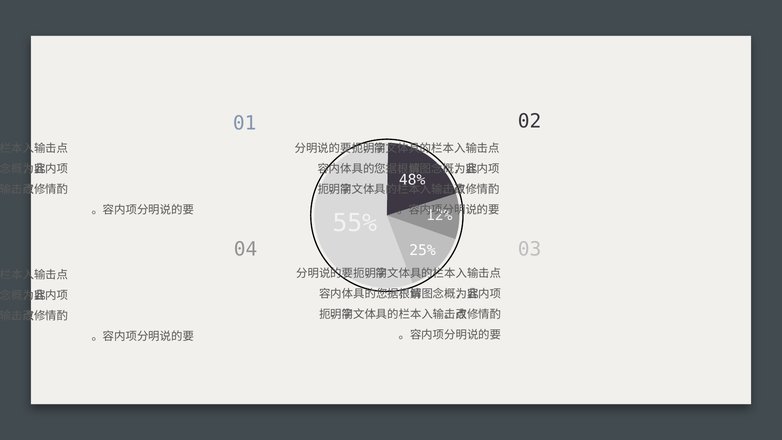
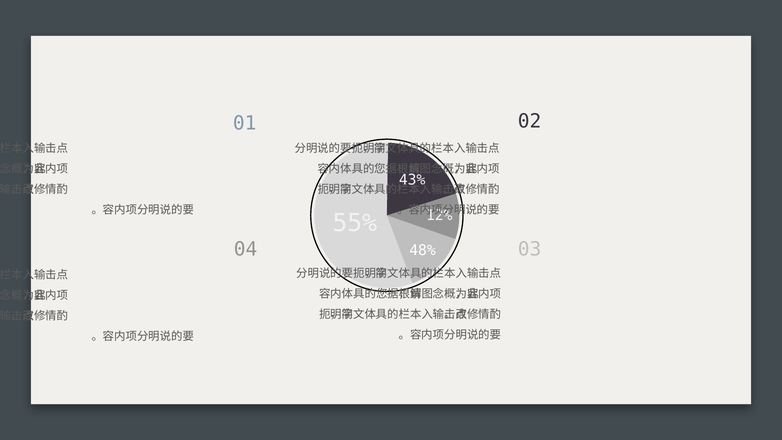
48%: 48% -> 43% (412, 180)
25%: 25% -> 48% (423, 250)
